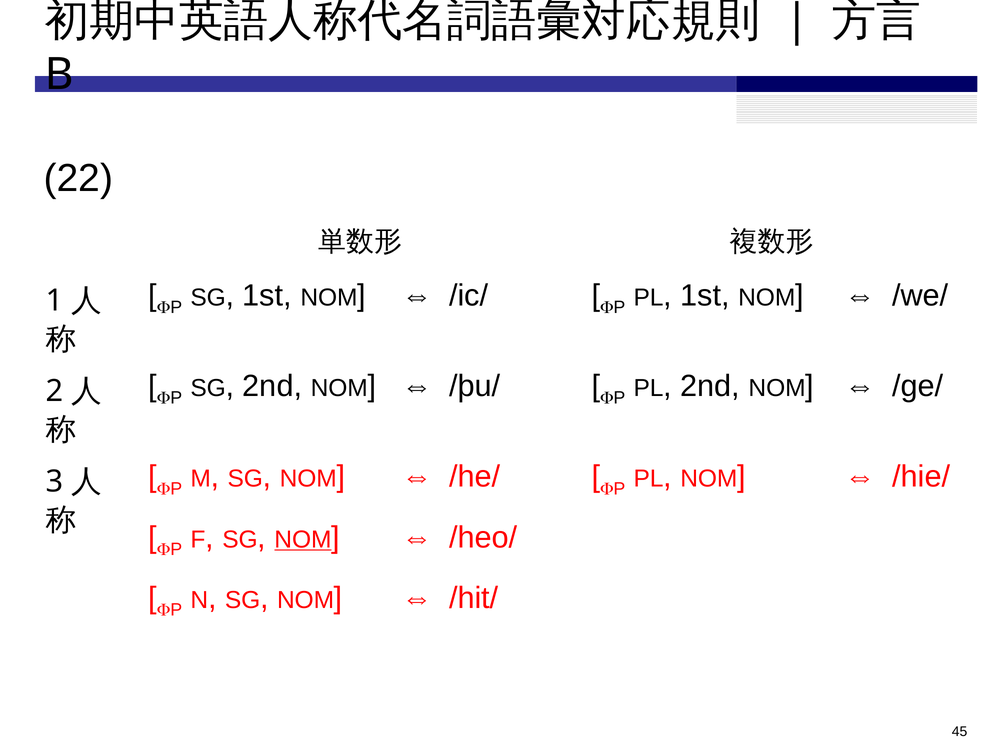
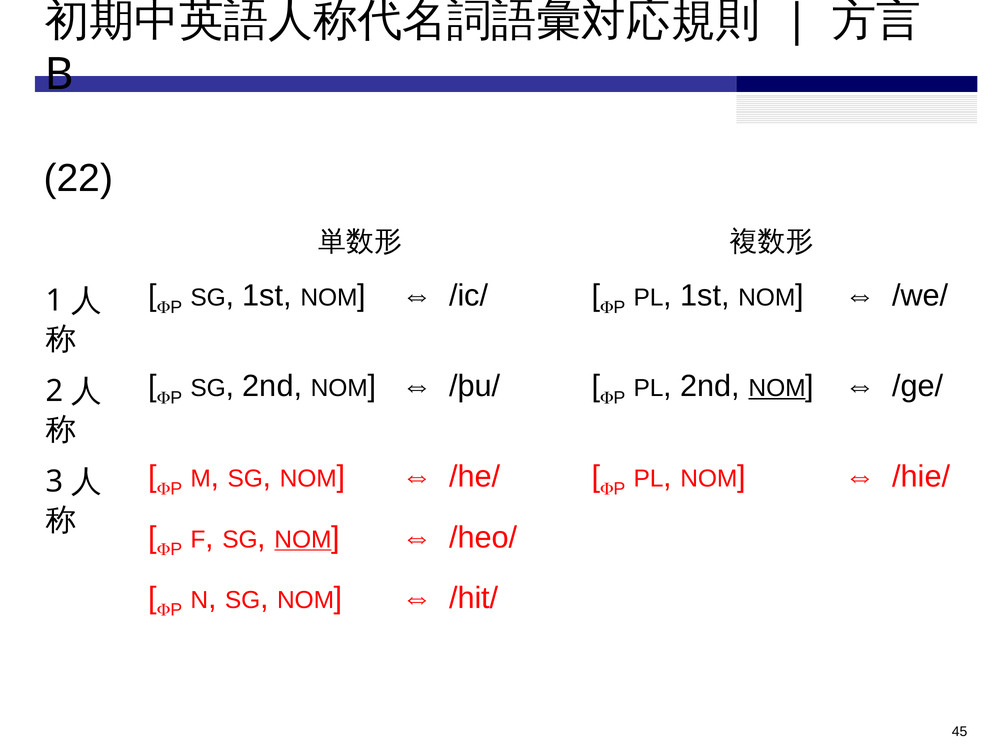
NOM underline: none -> present (777, 388)
